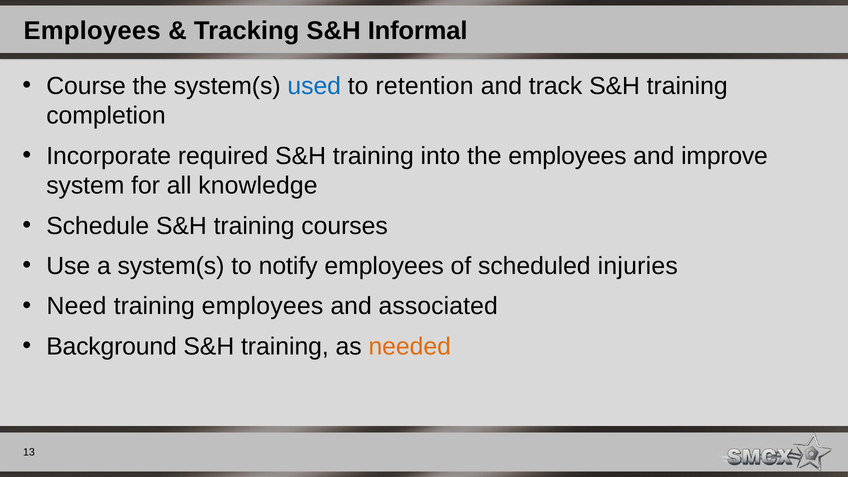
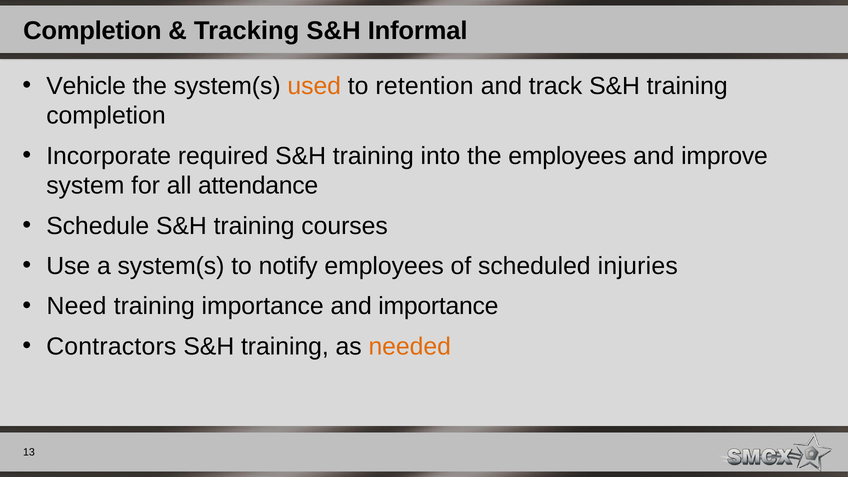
Employees: Employees -> Completion (92, 31)
Course: Course -> Vehicle (86, 86)
used colour: blue -> orange (314, 86)
knowledge: knowledge -> attendance (258, 186)
training employees: employees -> importance (263, 306)
and associated: associated -> importance (438, 306)
Background: Background -> Contractors (111, 347)
